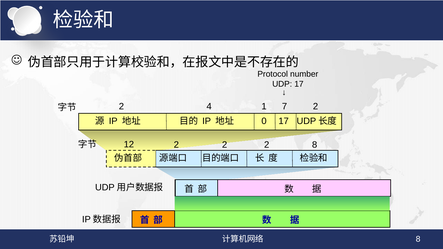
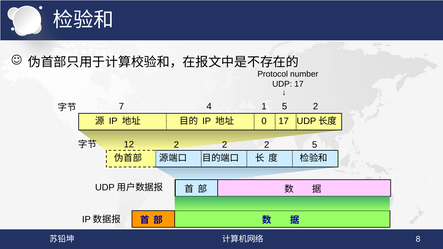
2: 2 -> 7 (121, 107)
1 7: 7 -> 5 (285, 107)
2 8: 8 -> 5 (315, 145)
